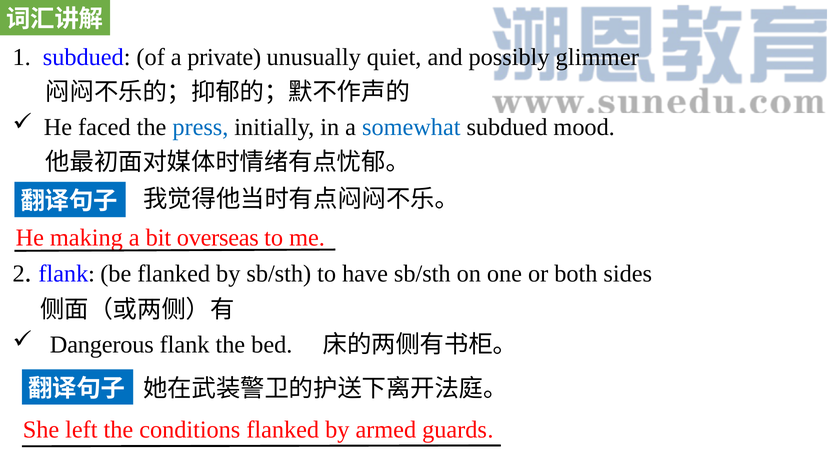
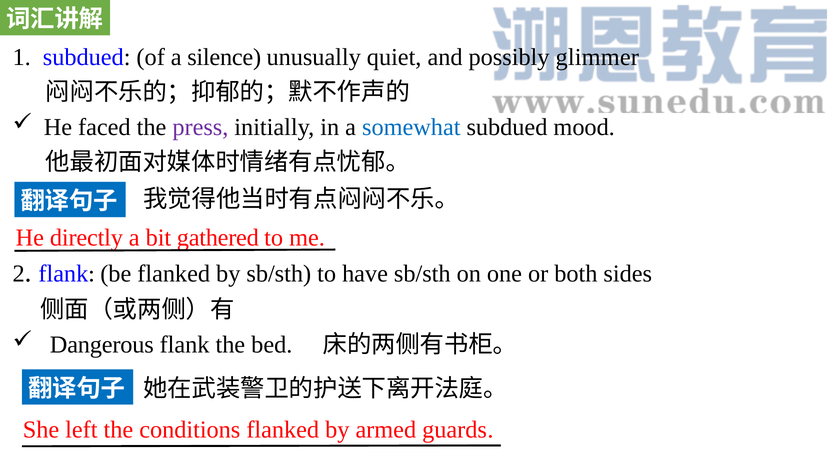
private: private -> silence (224, 57)
press colour: blue -> purple (200, 127)
making: making -> directly (86, 238)
overseas: overseas -> gathered (218, 238)
